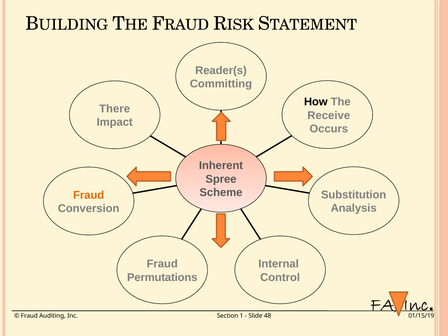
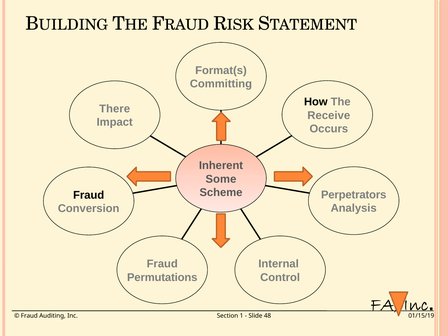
Reader(s: Reader(s -> Format(s (221, 70)
Spree: Spree -> Some (221, 179)
Substitution: Substitution -> Perpetrators (354, 195)
Fraud colour: orange -> black (89, 195)
